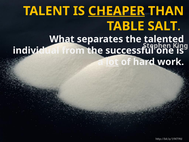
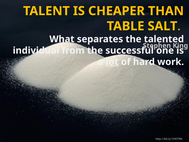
CHEAPER underline: present -> none (116, 11)
